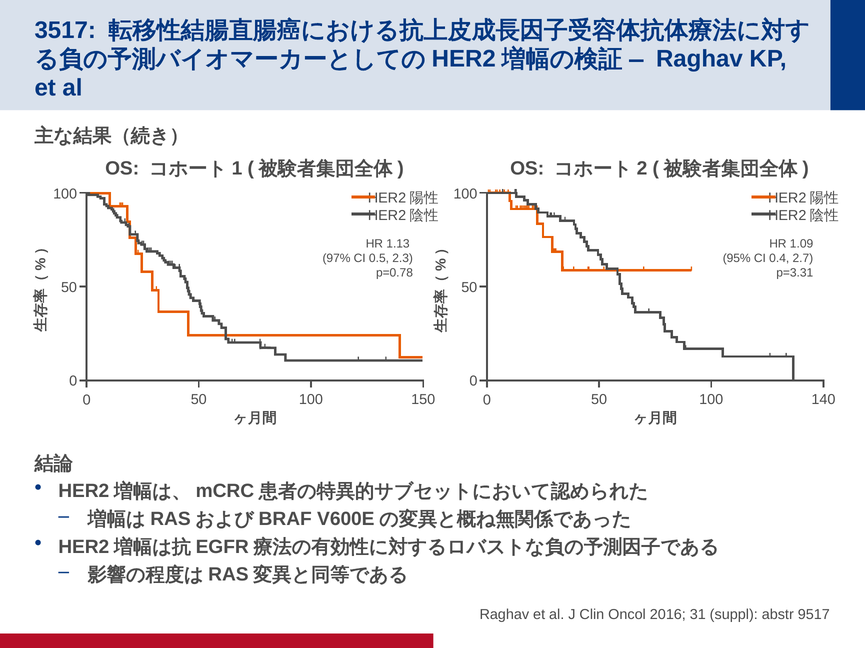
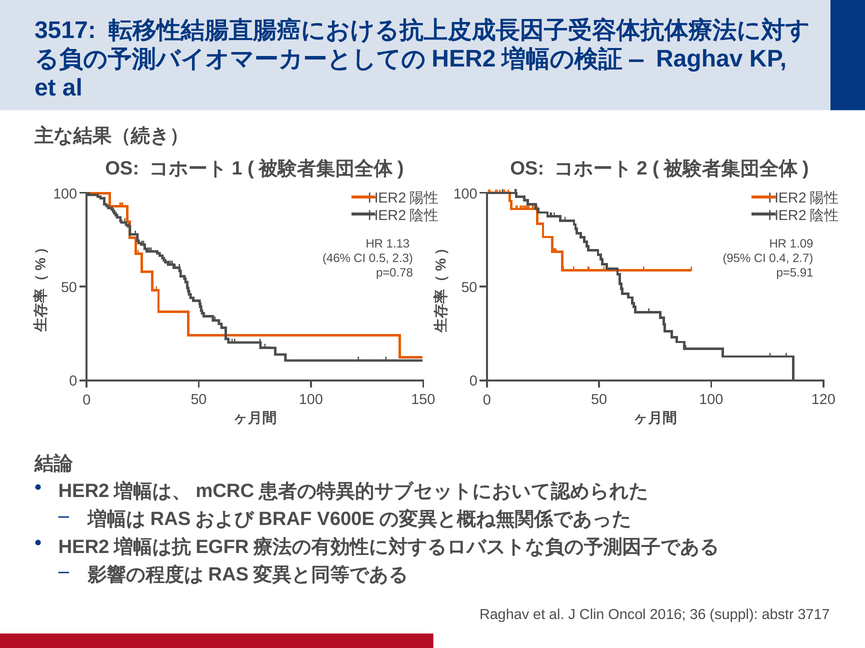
97%: 97% -> 46% (336, 259)
p=3.31: p=3.31 -> p=5.91 (795, 273)
140: 140 -> 120 (823, 400)
31: 31 -> 36 (698, 615)
9517: 9517 -> 3717 (814, 615)
